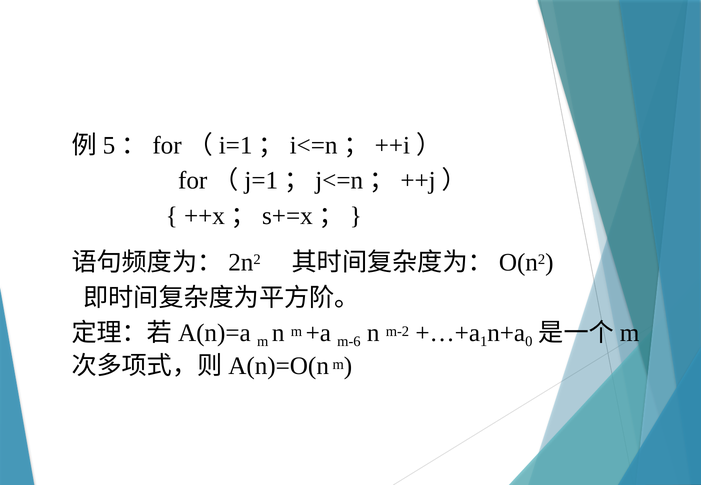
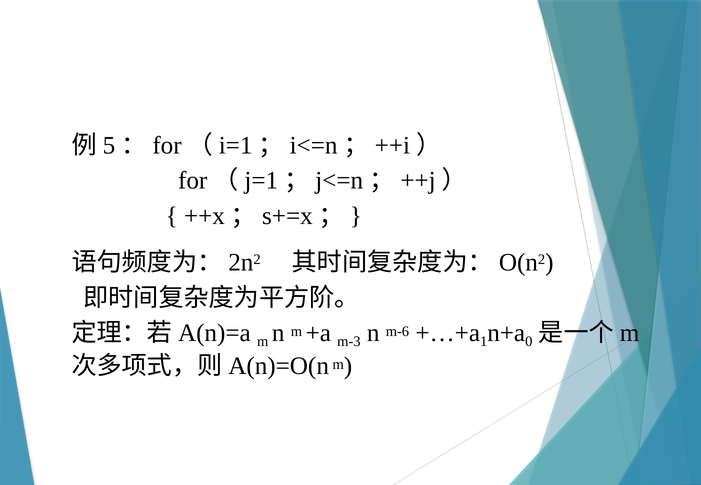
m-6: m-6 -> m-3 (349, 342)
m-2: m-2 -> m-6 (397, 332)
